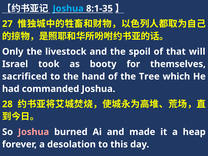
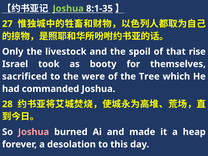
Joshua colour: light blue -> light green (68, 9)
will: will -> rise (197, 52)
hand: hand -> were (93, 76)
